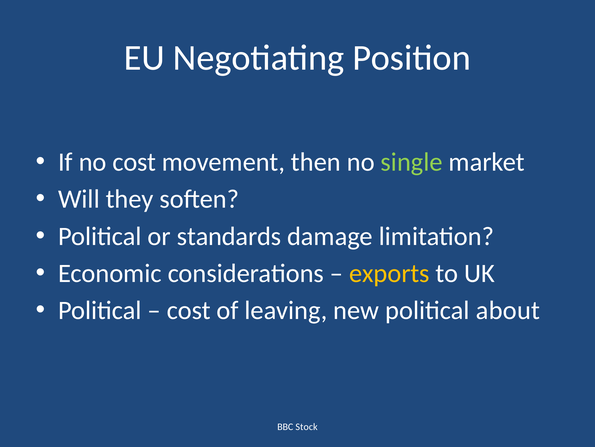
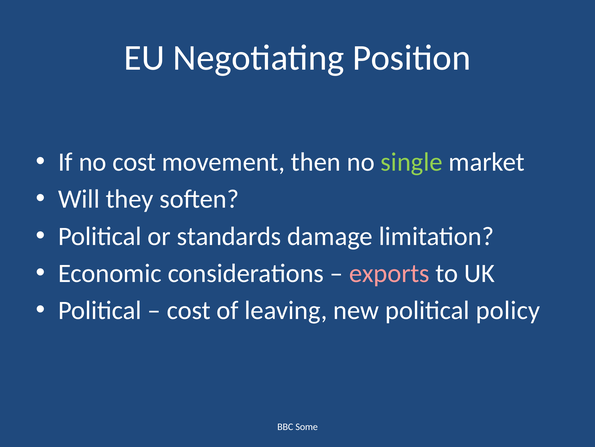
exports colour: yellow -> pink (389, 273)
about: about -> policy (508, 310)
Stock: Stock -> Some (307, 426)
